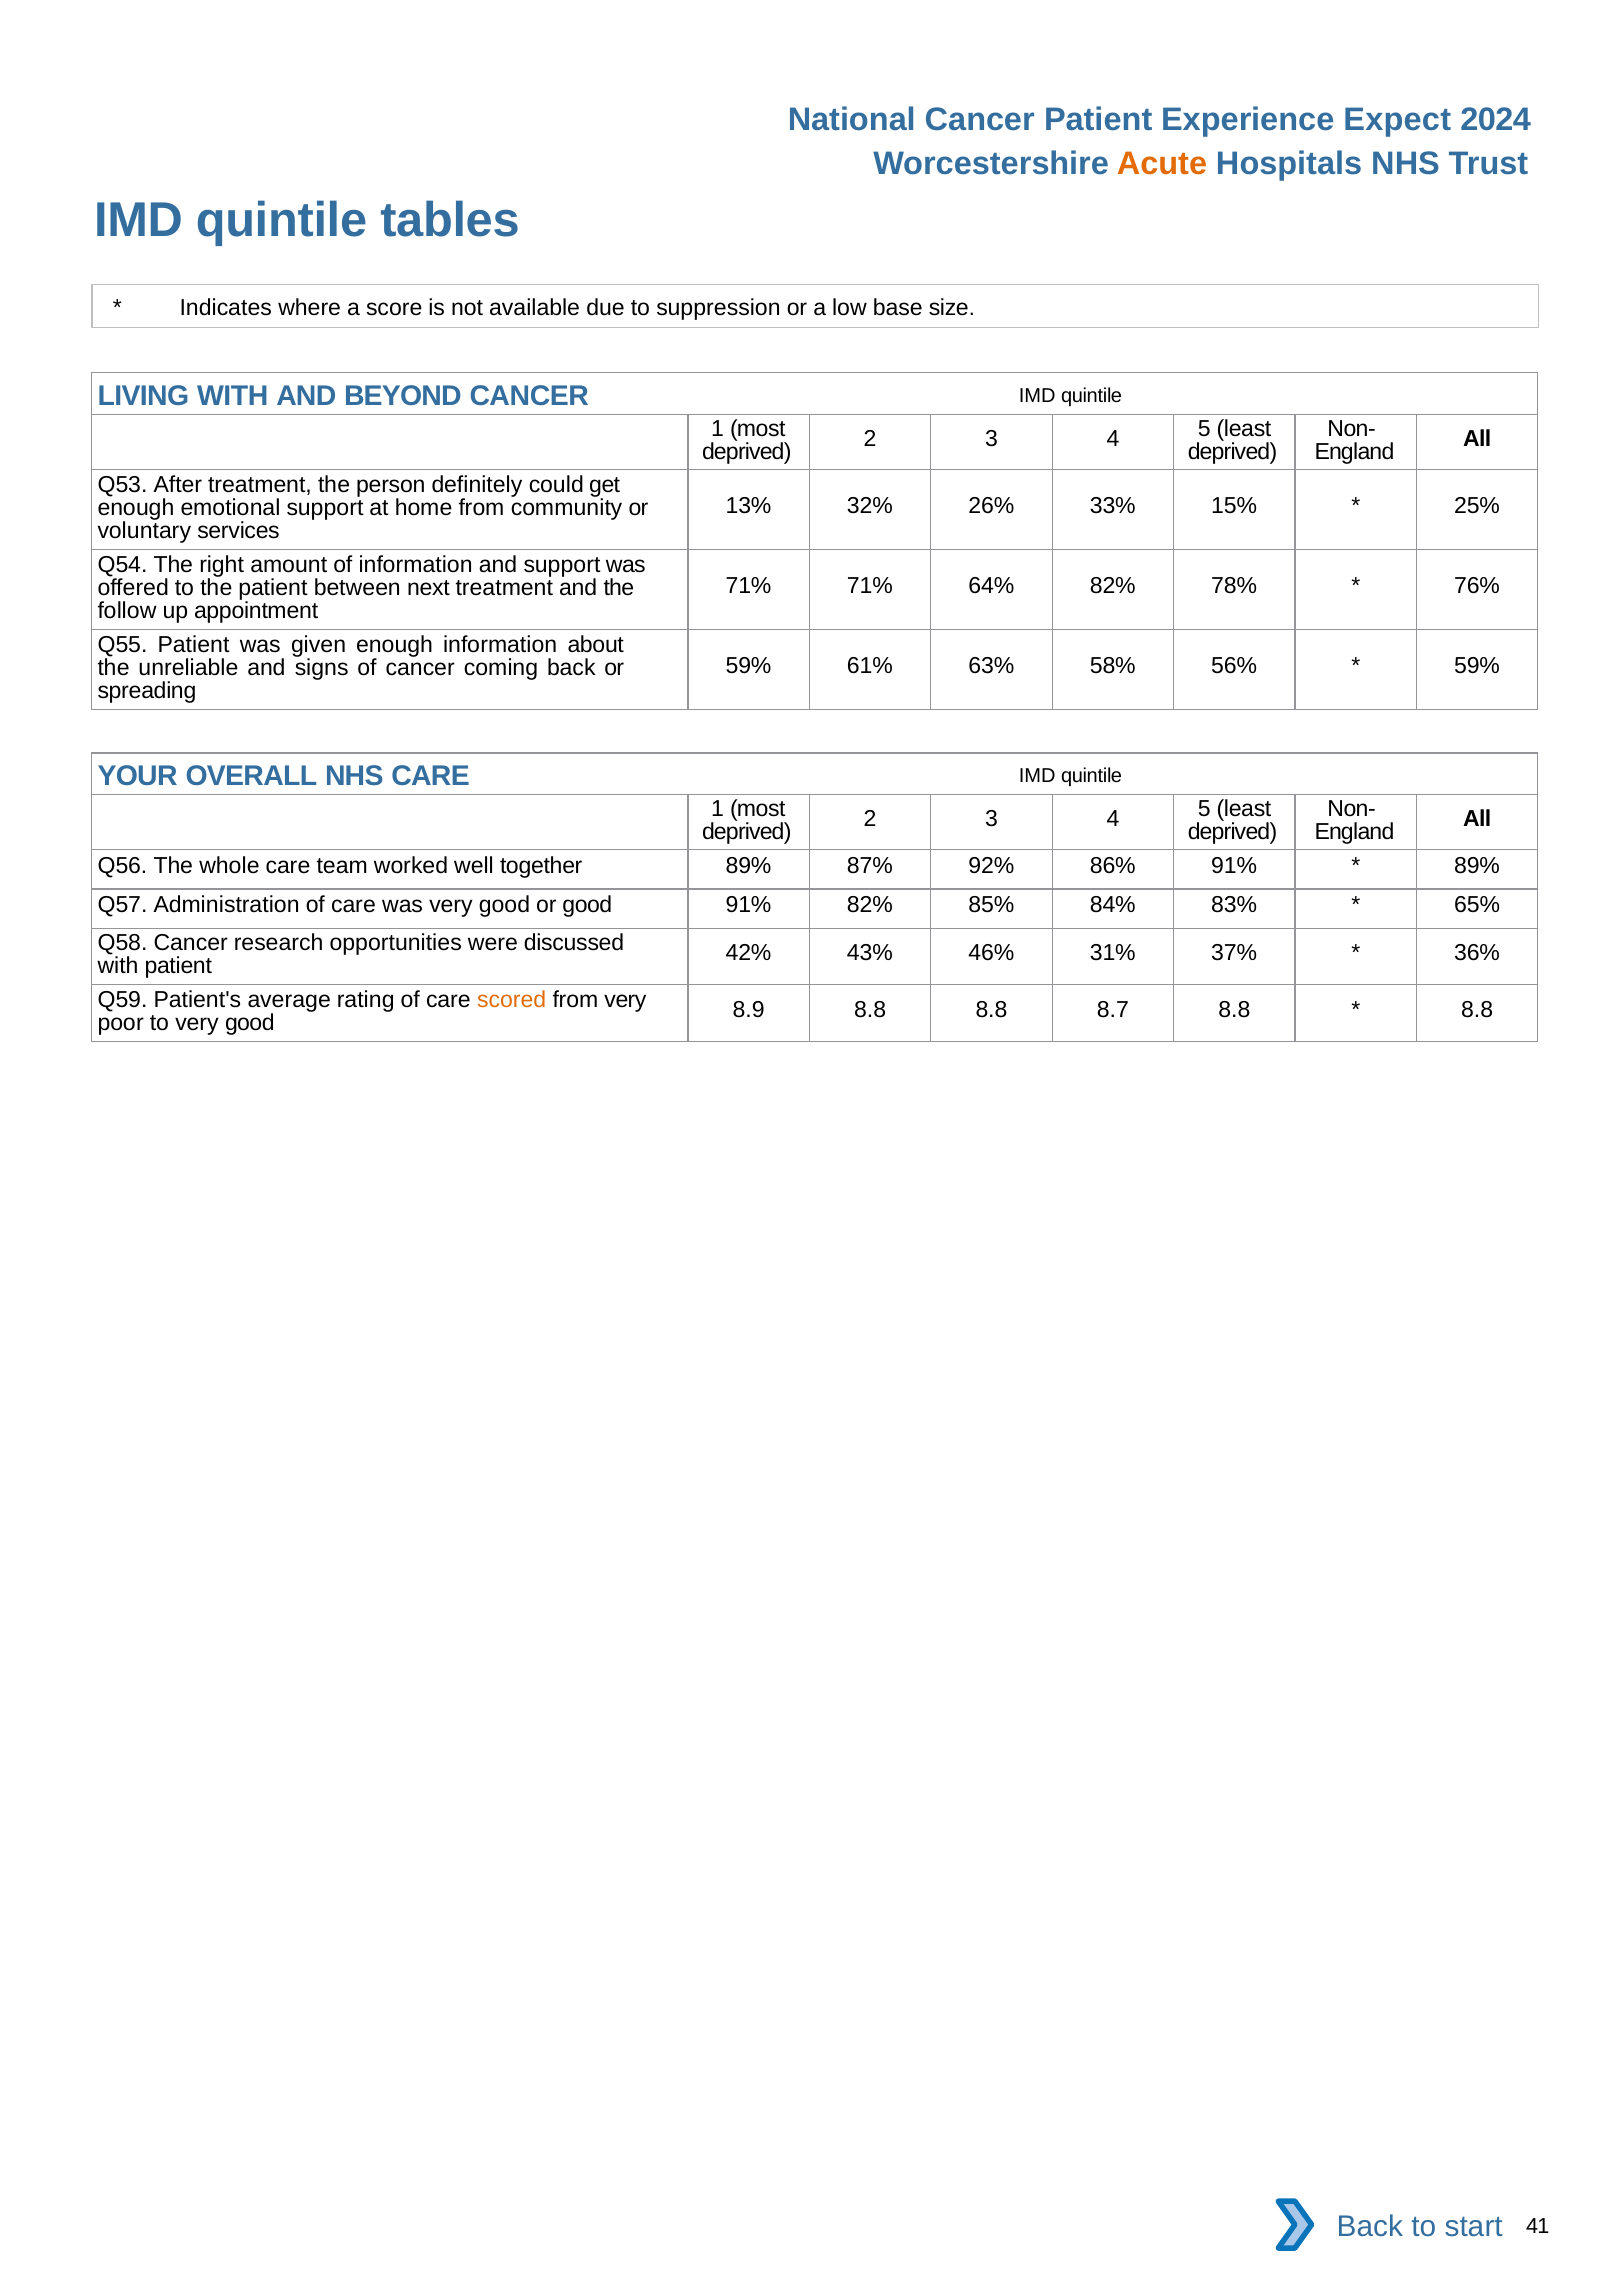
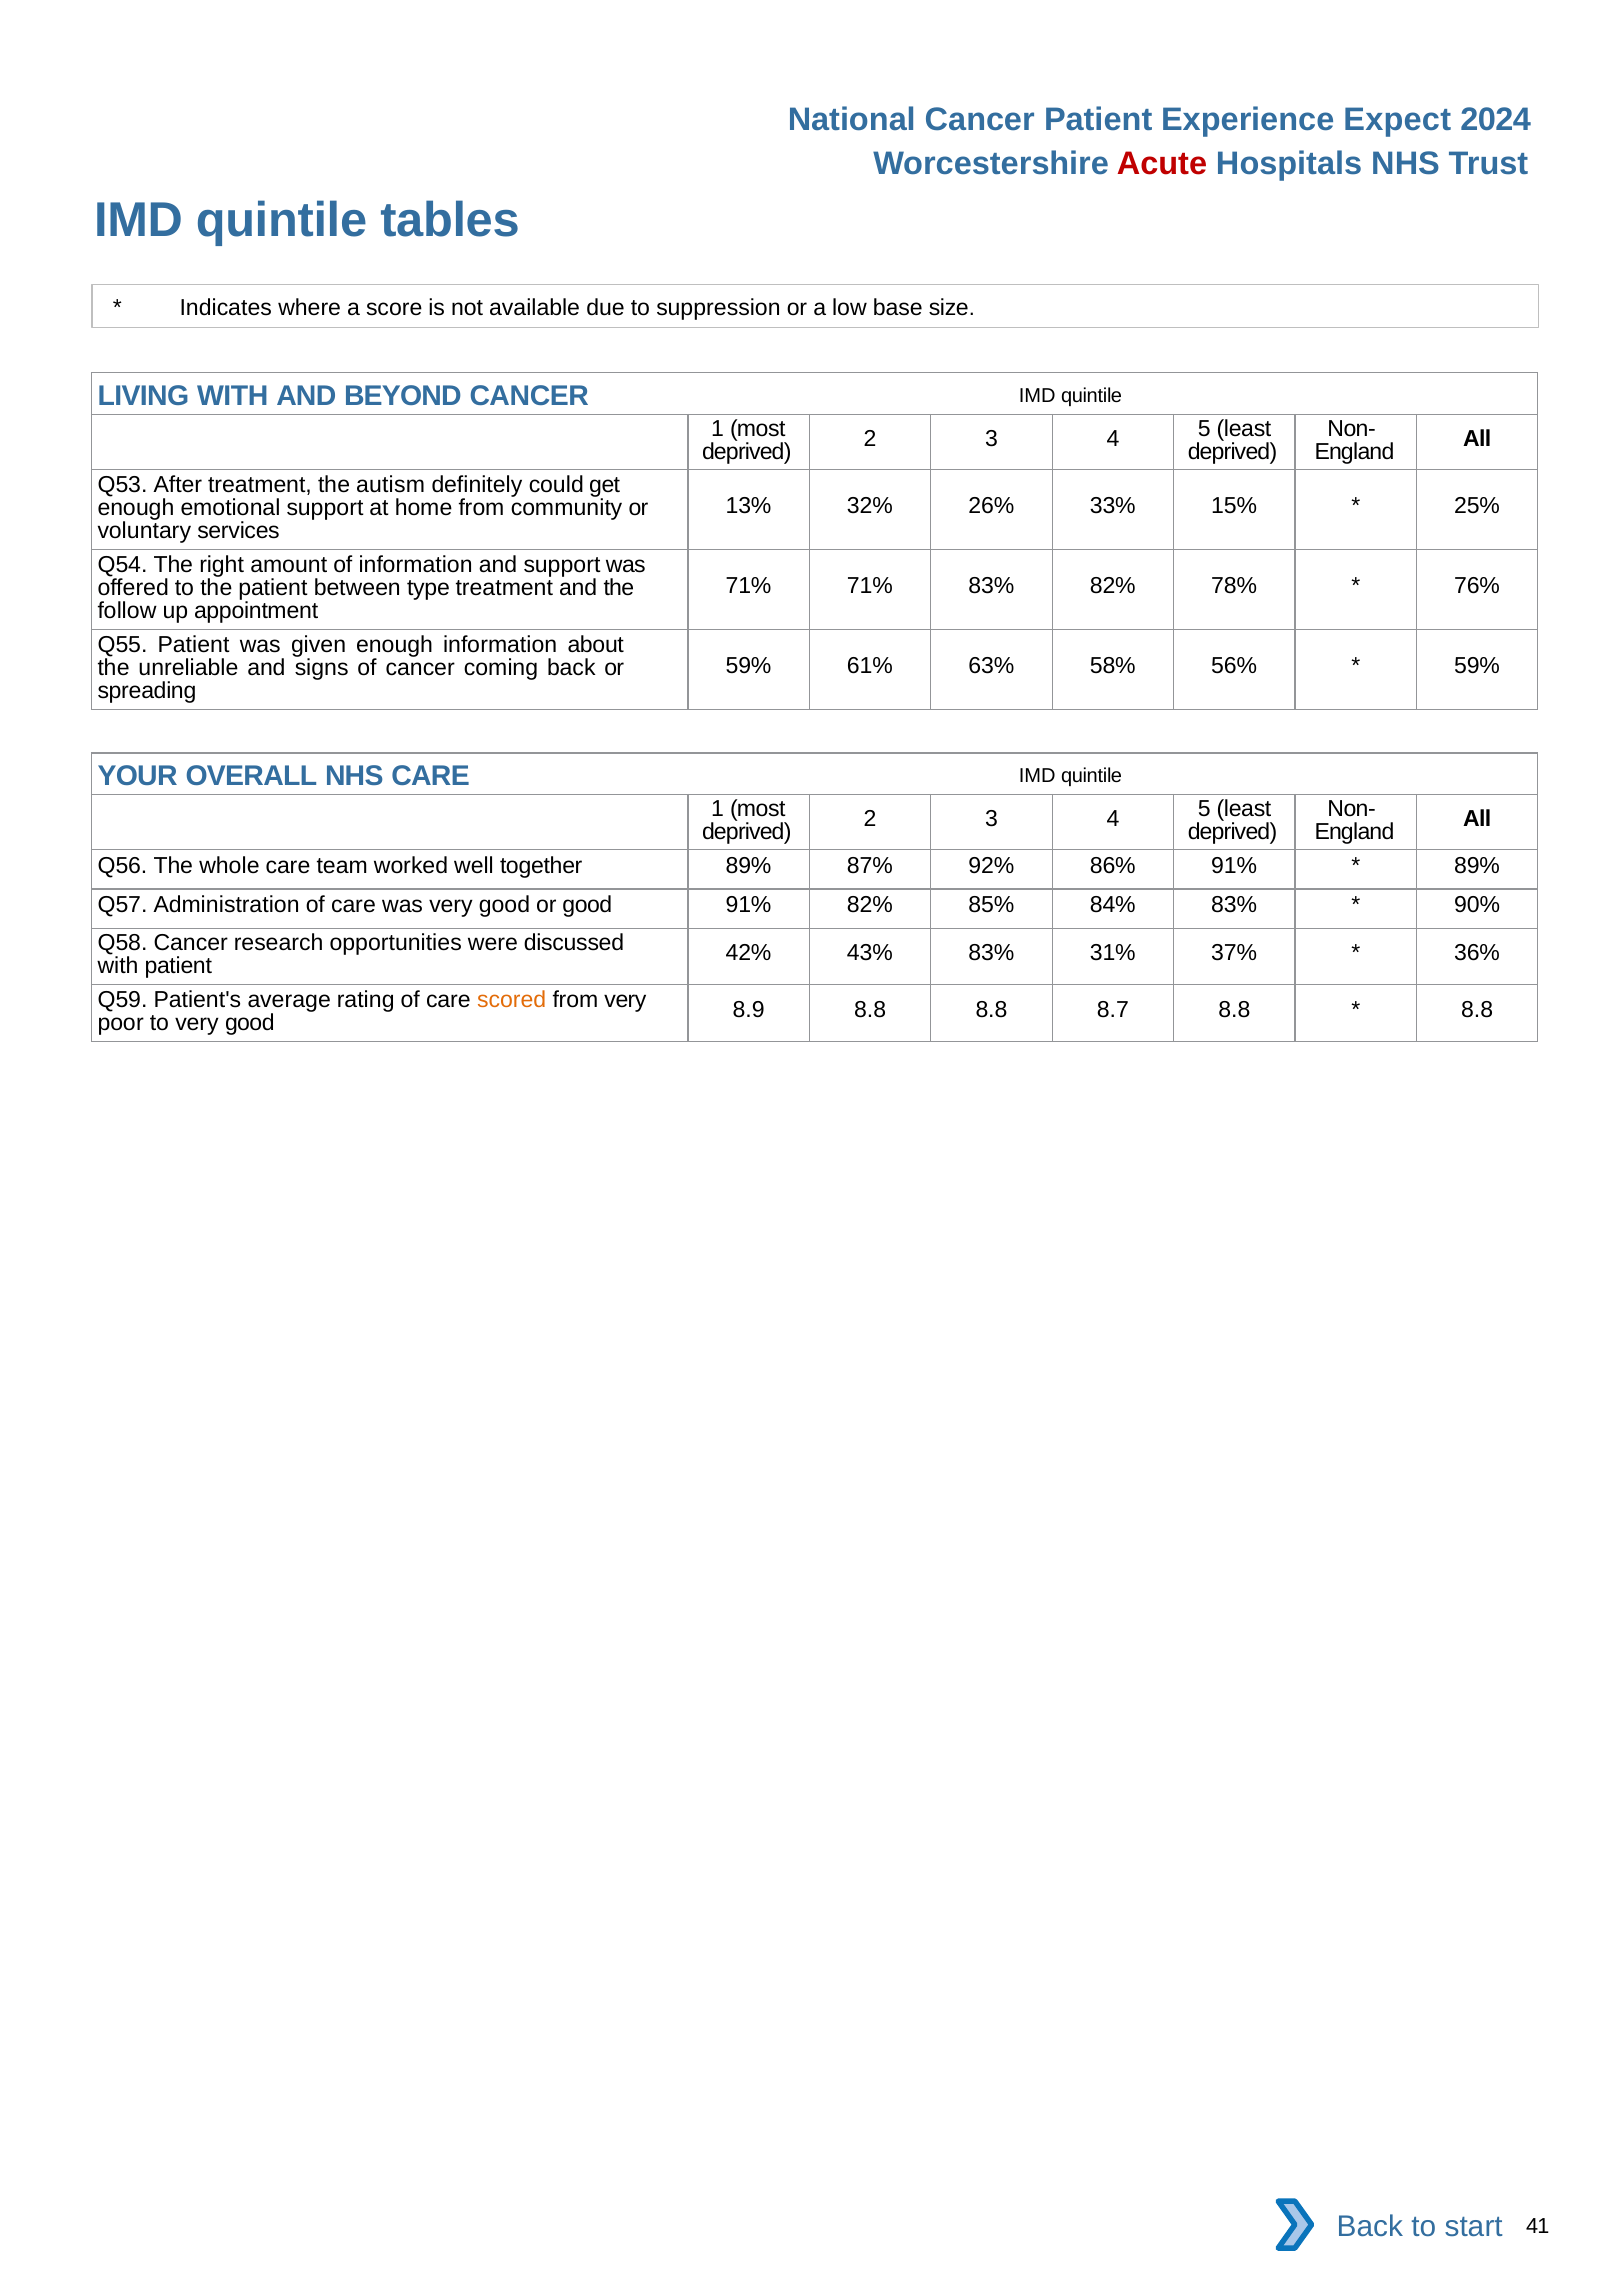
Acute colour: orange -> red (1162, 164)
person: person -> autism (391, 485)
71% 64%: 64% -> 83% (991, 586)
next: next -> type (428, 588)
65%: 65% -> 90% (1477, 905)
43% 46%: 46% -> 83% (991, 953)
